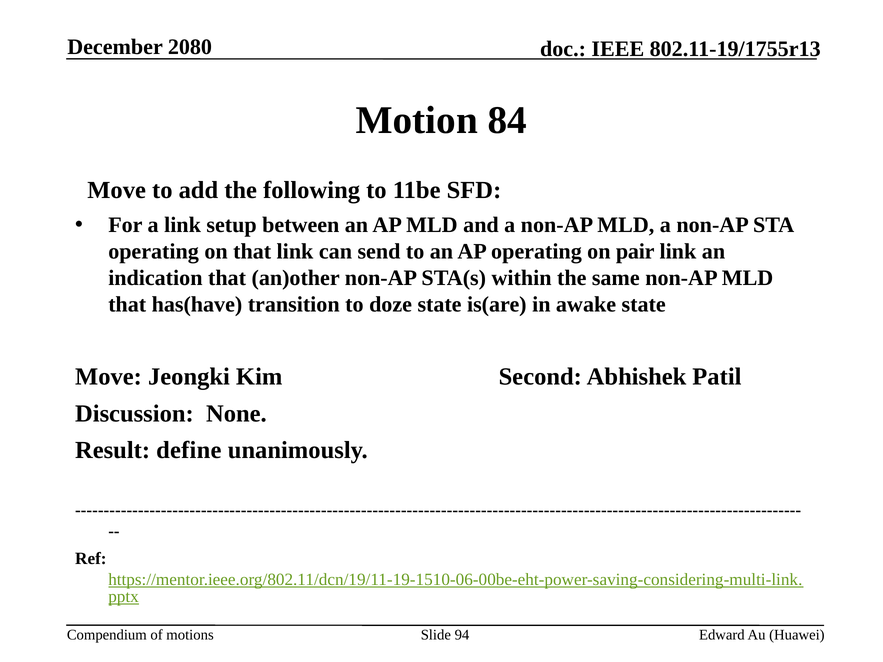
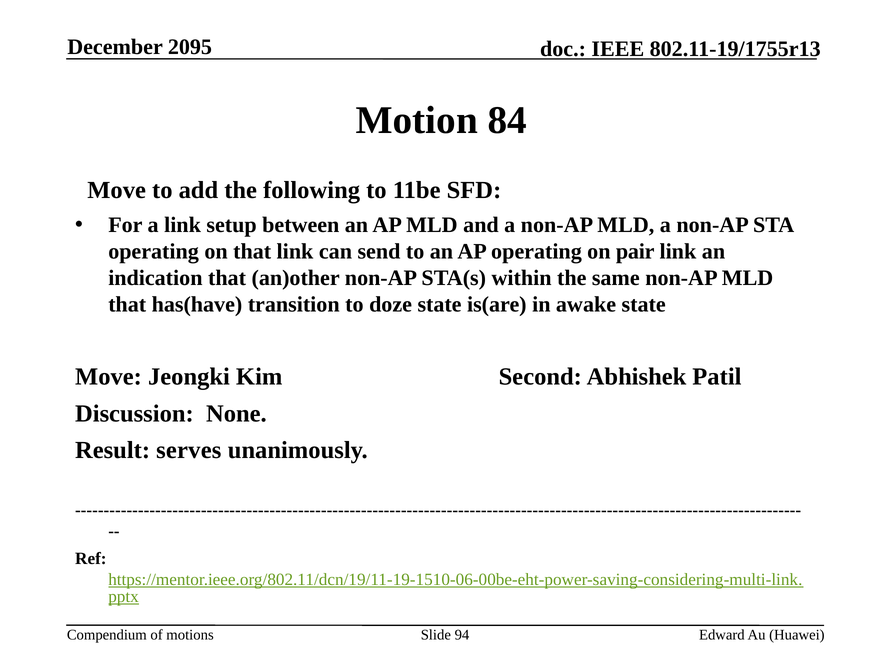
2080: 2080 -> 2095 (190, 47)
define: define -> serves (189, 451)
